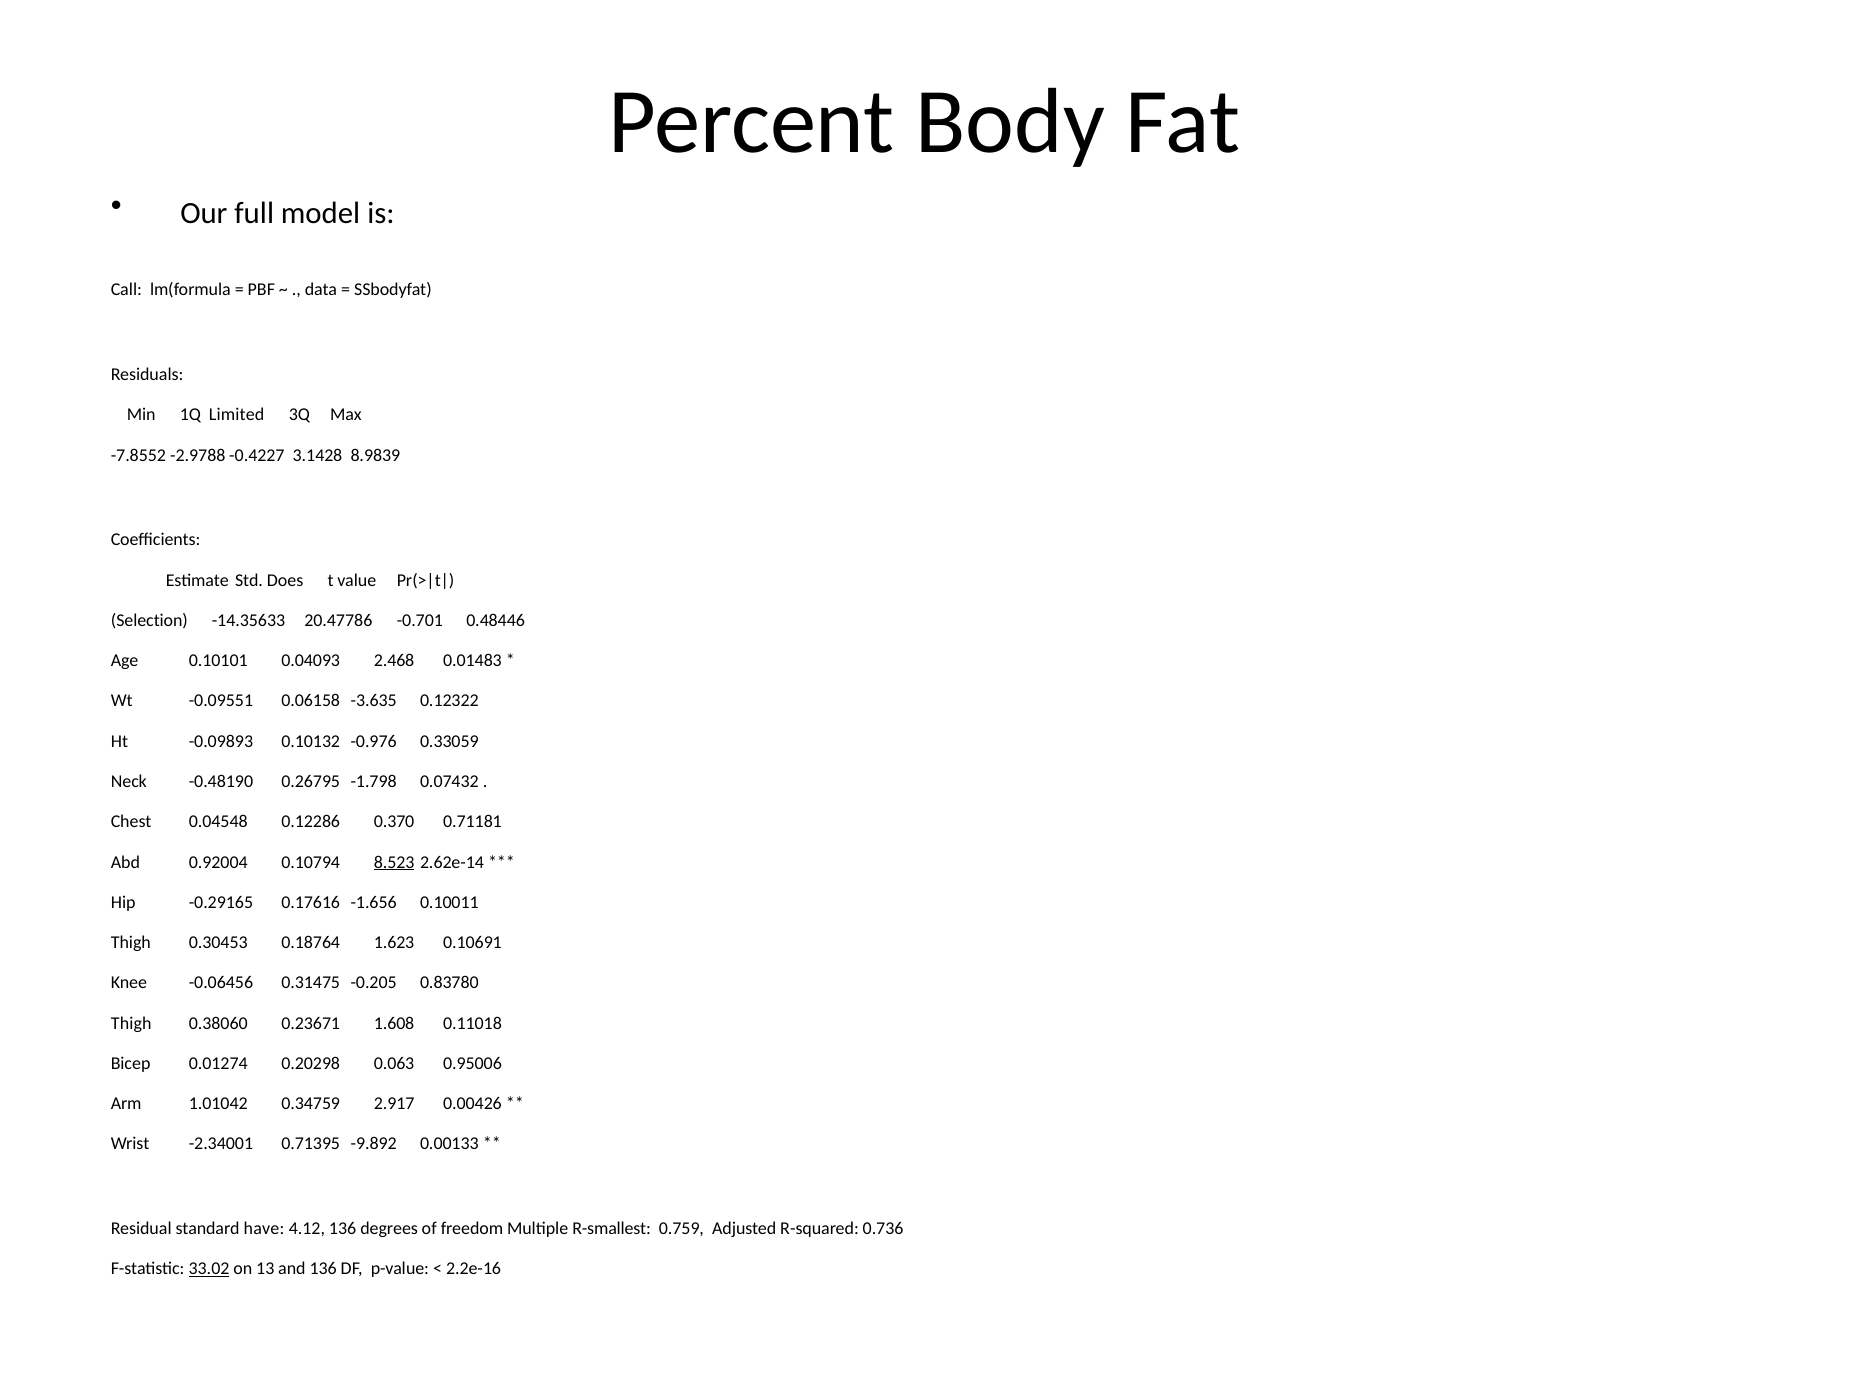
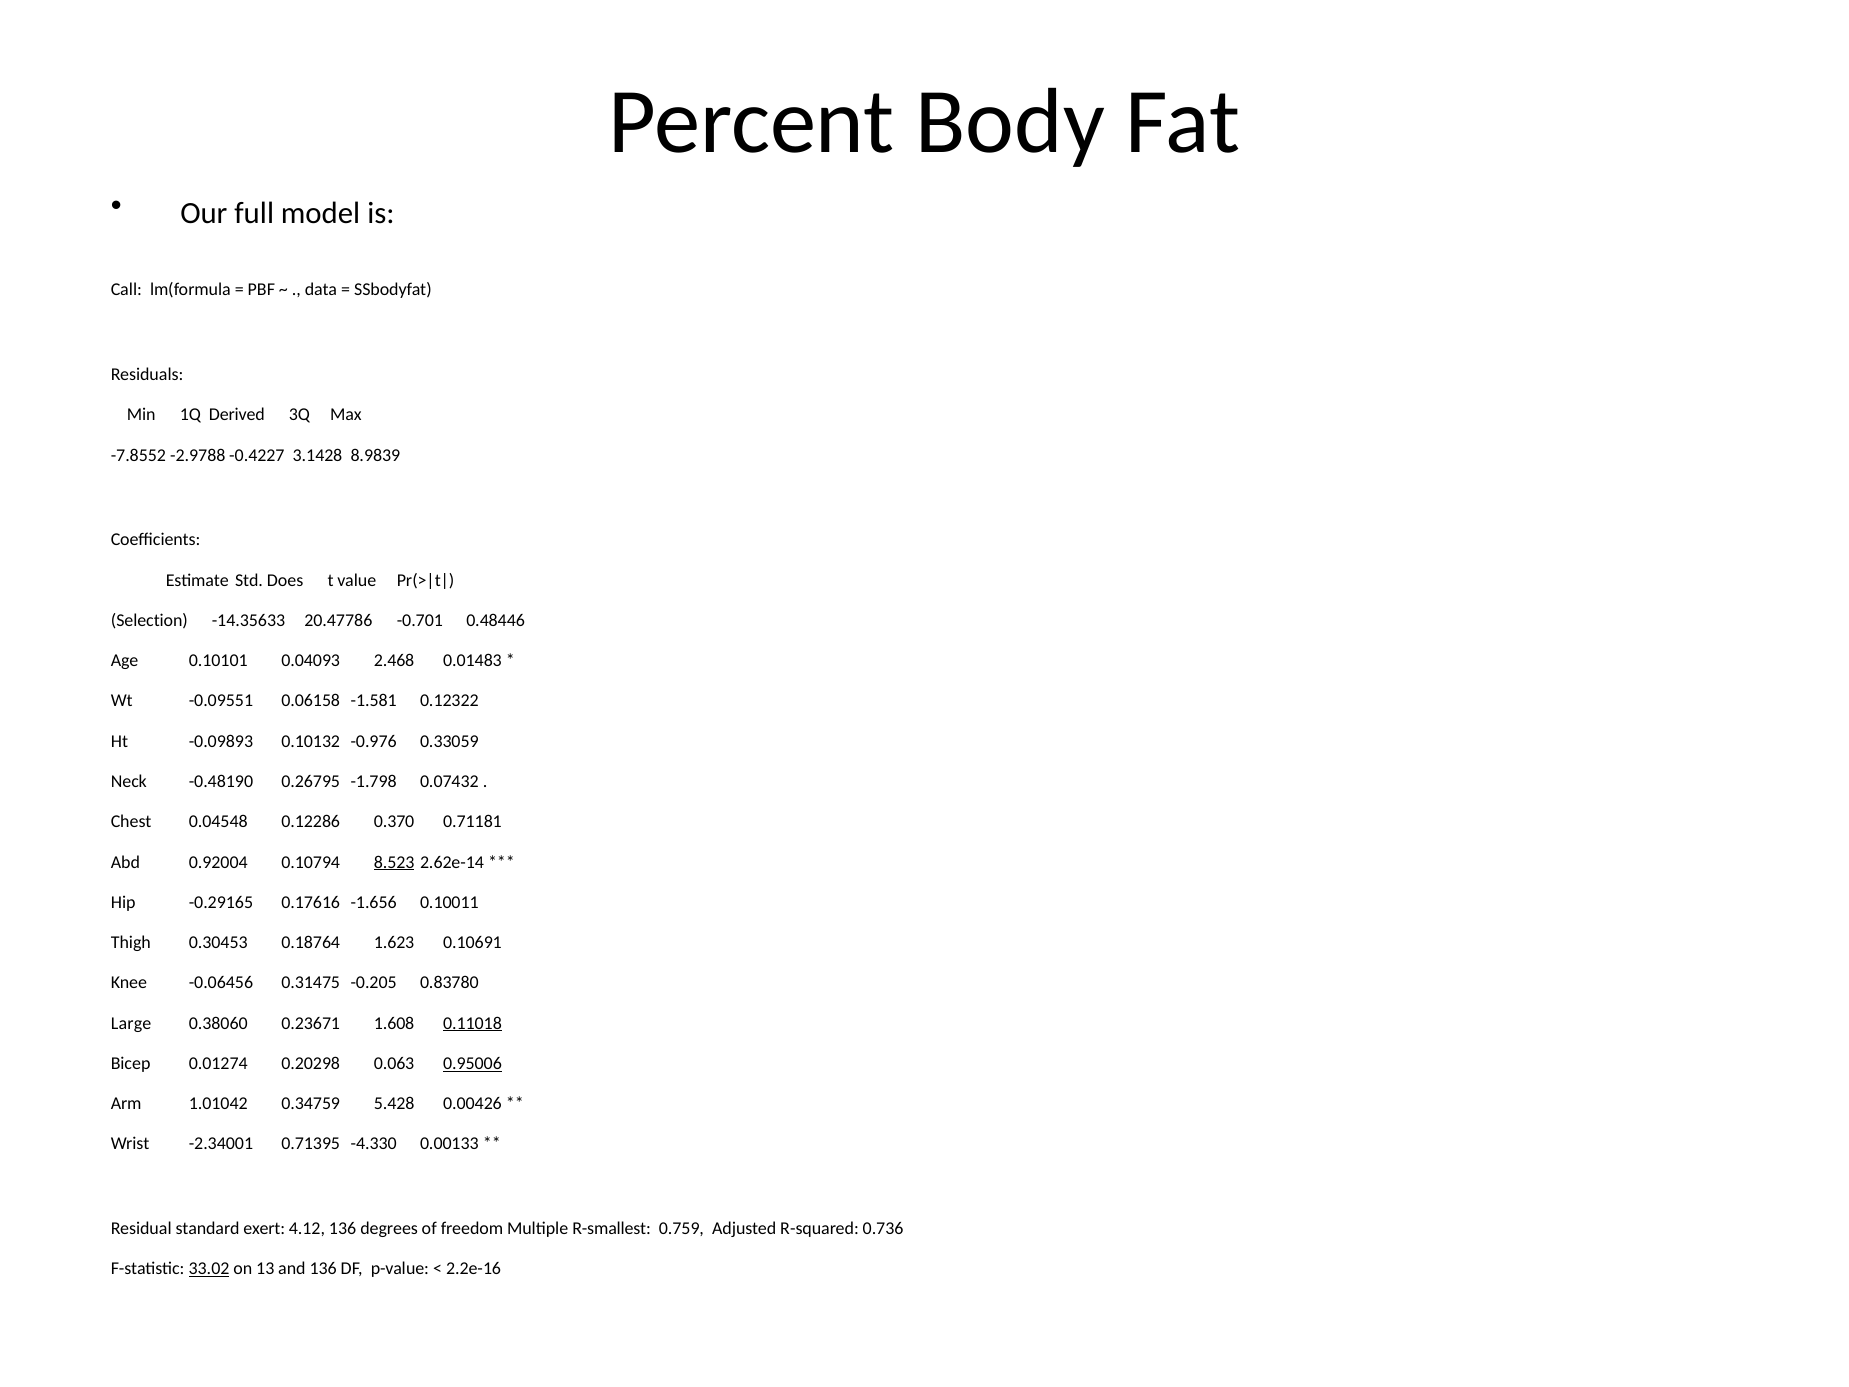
Limited: Limited -> Derived (237, 415)
-3.635: -3.635 -> -1.581 (374, 701)
Thigh: Thigh -> Large (131, 1023)
0.11018 underline: none -> present (472, 1023)
0.95006 underline: none -> present (472, 1063)
2.917: 2.917 -> 5.428 (394, 1103)
-9.892: -9.892 -> -4.330 (374, 1144)
have: have -> exert (264, 1229)
